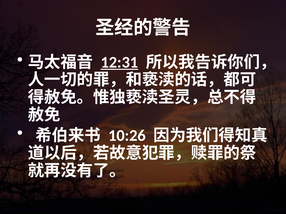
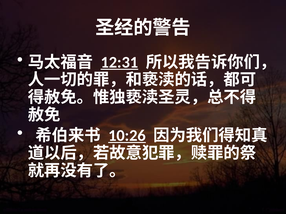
10:26 underline: none -> present (127, 136)
